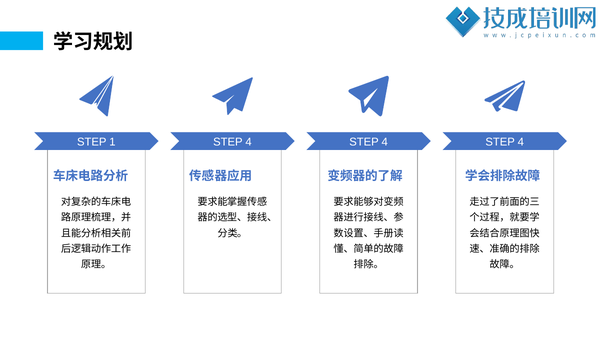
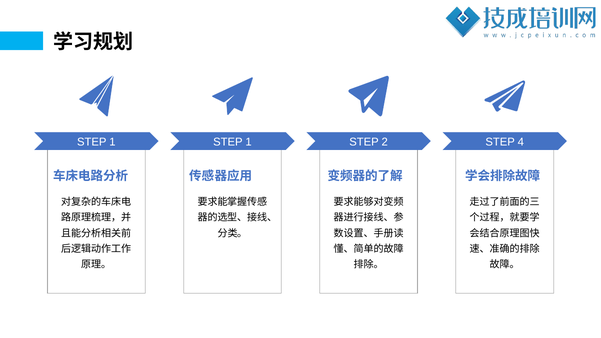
1 STEP 4: 4 -> 1 (249, 142)
4: 4 -> 2 (385, 142)
